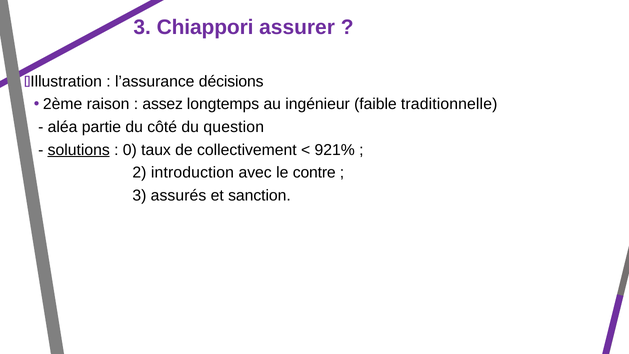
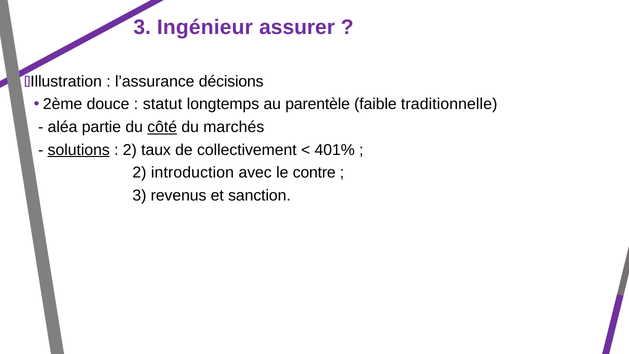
Chiappori: Chiappori -> Ingénieur (205, 28)
raison: raison -> douce (108, 104)
assez: assez -> statut (163, 104)
ingénieur: ingénieur -> parentèle (318, 104)
côté underline: none -> present (162, 127)
question: question -> marchés (234, 127)
0: 0 -> 2 (130, 150)
921%: 921% -> 401% (335, 150)
assurés: assurés -> revenus (179, 195)
